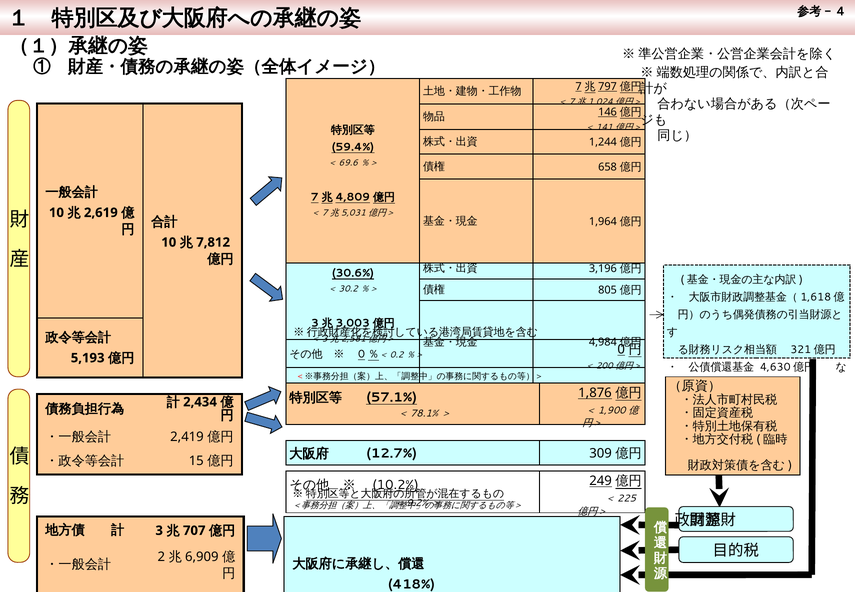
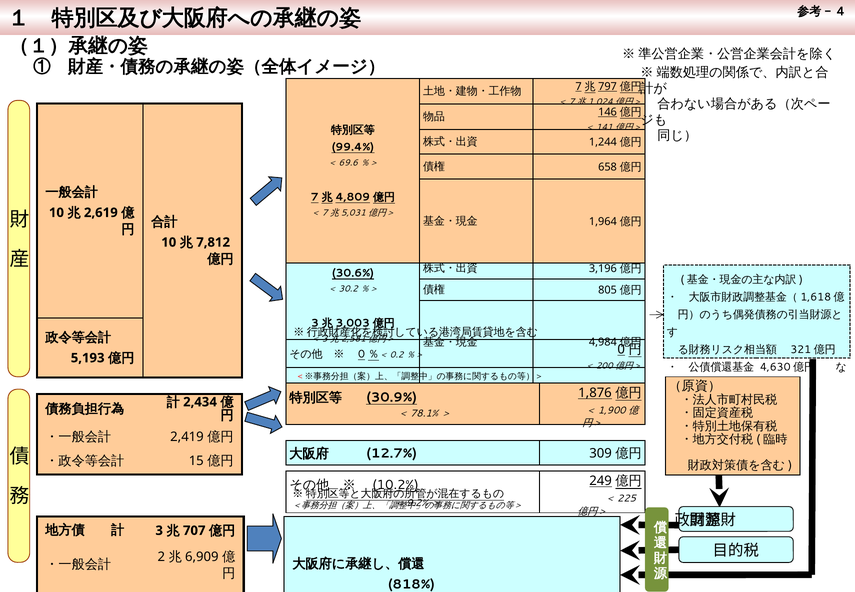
59.4%: 59.4% -> 99.4% (353, 147)
57.1%: 57.1% -> 30.9% (392, 397)
418%: 418% -> 818% (411, 584)
